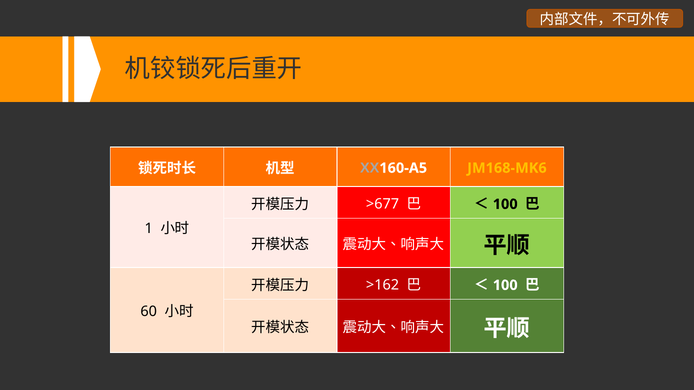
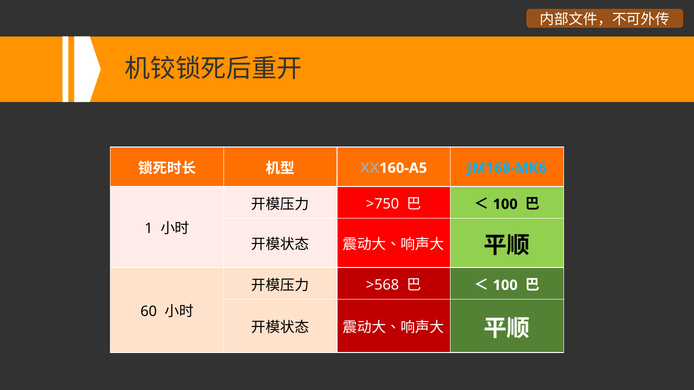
JM168-MK6 colour: yellow -> light blue (507, 168)
>677: >677 -> >750 (383, 204)
>162: >162 -> >568 (383, 285)
